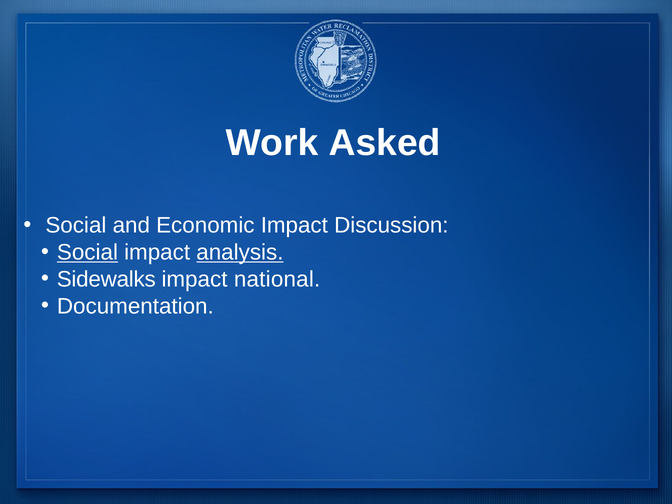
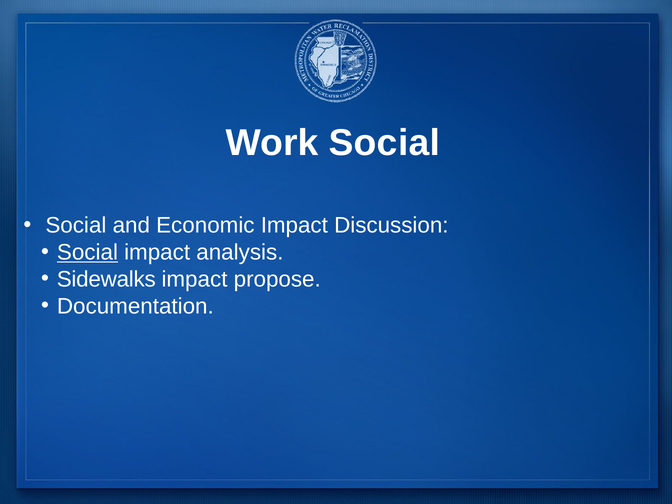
Work Asked: Asked -> Social (384, 143)
analysis underline: present -> none (240, 252)
national: national -> propose (277, 279)
